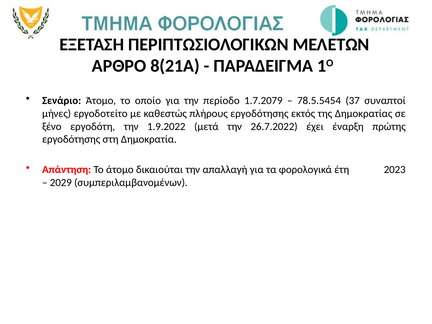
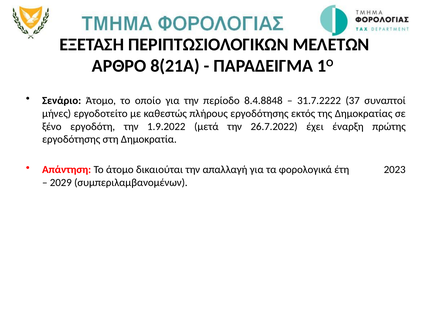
1.7.2079: 1.7.2079 -> 8.4.8848 (263, 101)
78.5.5454: 78.5.5454 -> 31.7.2222 (319, 101)
